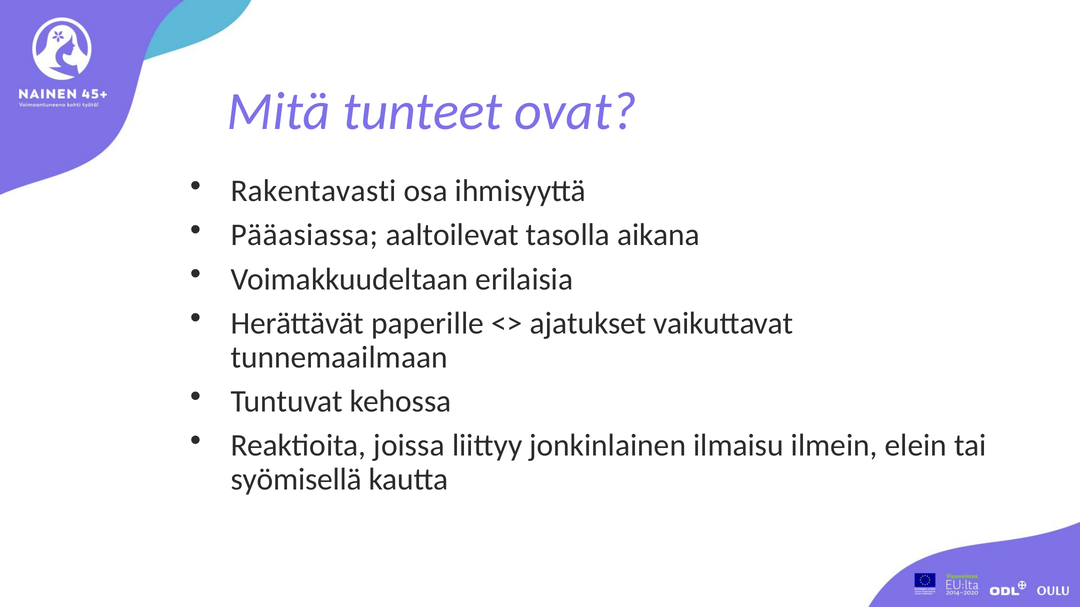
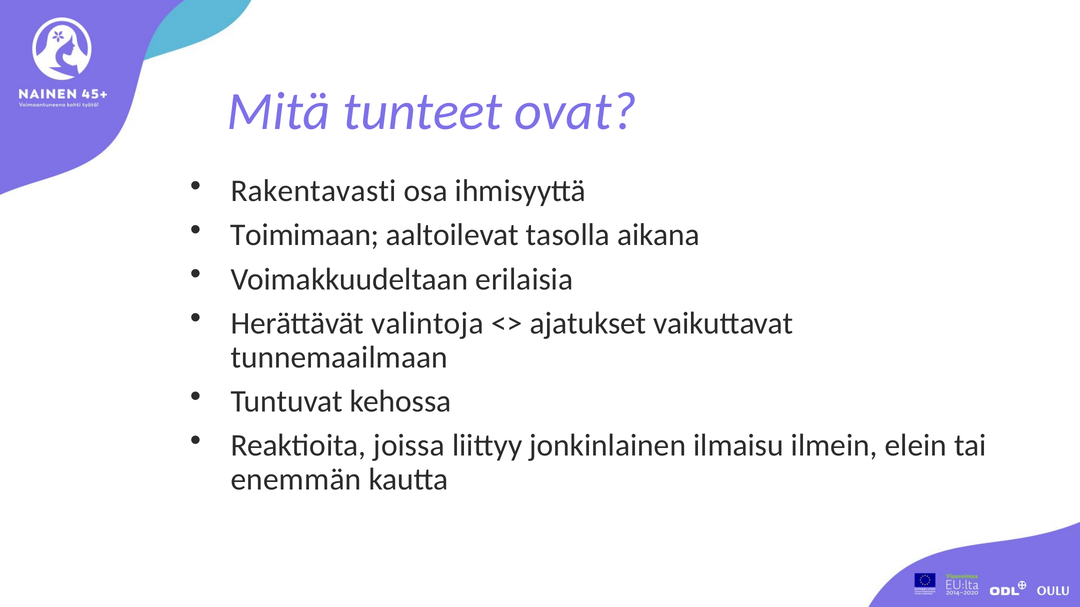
Pääasiassa: Pääasiassa -> Toimimaan (305, 235)
paperille: paperille -> valintoja (427, 324)
syömisellä: syömisellä -> enemmän (296, 480)
